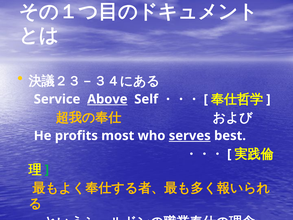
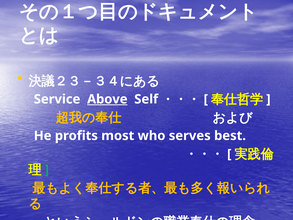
serves underline: present -> none (190, 136)
